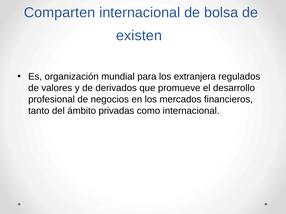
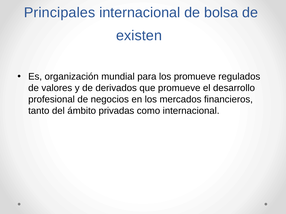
Comparten: Comparten -> Principales (60, 13)
los extranjera: extranjera -> promueve (195, 77)
